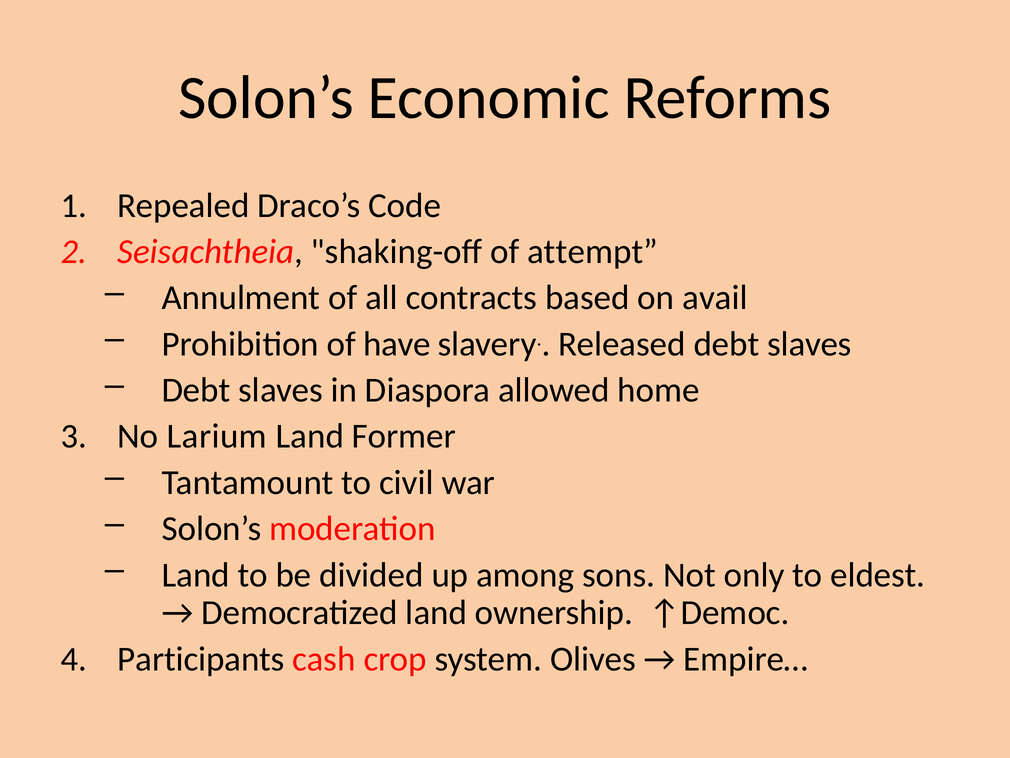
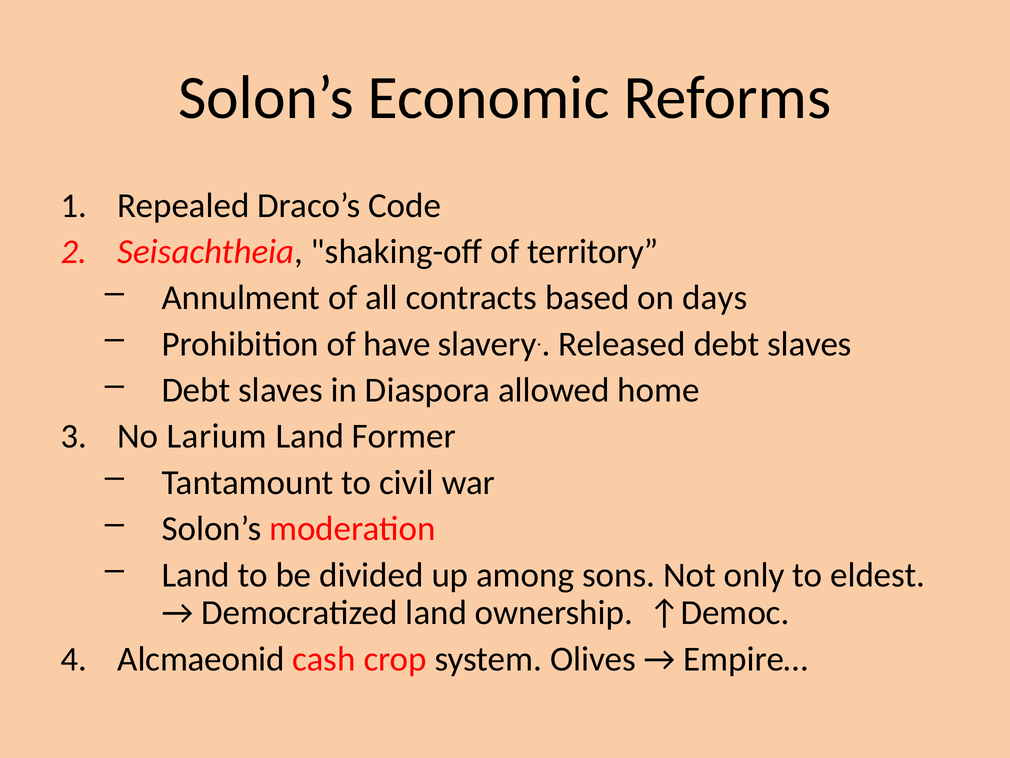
attempt: attempt -> territory (593, 251)
avail: avail -> days (715, 298)
Participants: Participants -> Alcmaeonid (201, 659)
